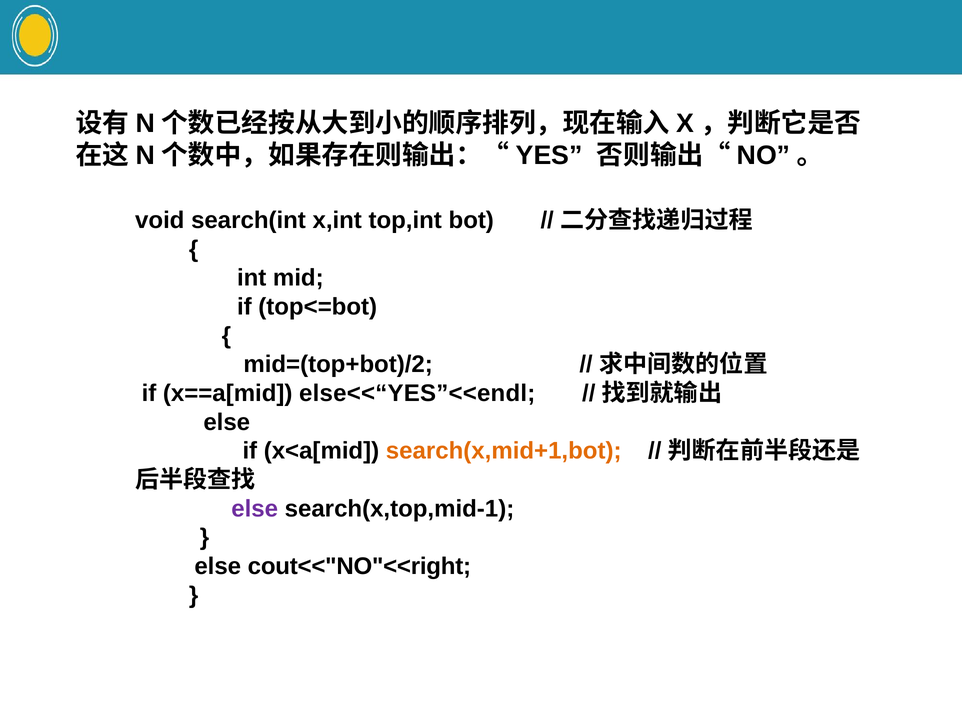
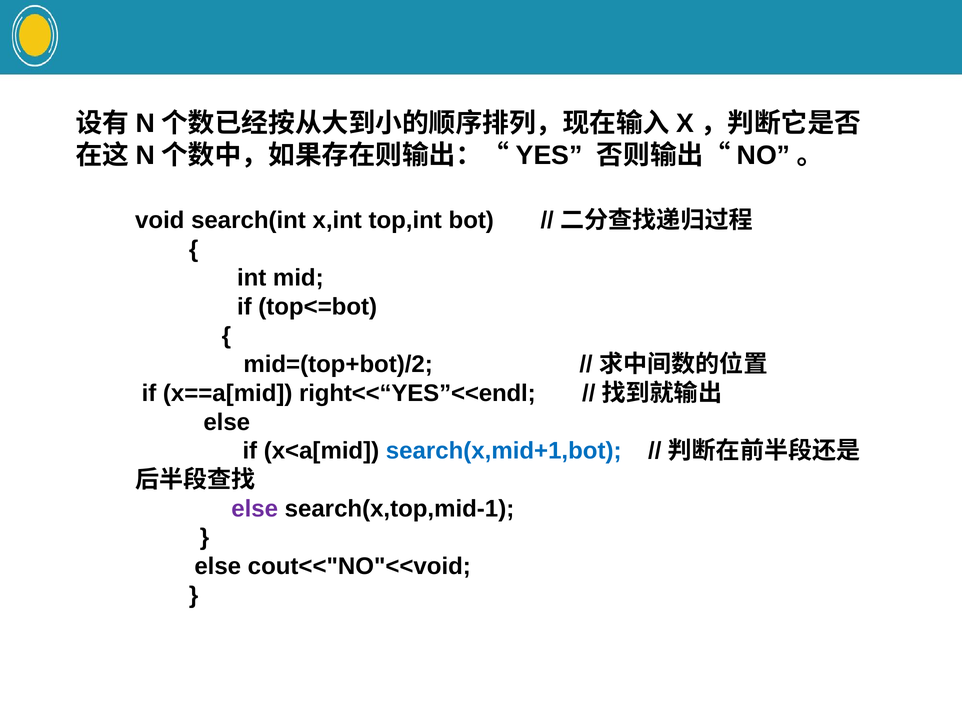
else<<“YES”<<endl: else<<“YES”<<endl -> right<<“YES”<<endl (417, 394)
search(x,mid+1,bot colour: orange -> blue (504, 451)
cout<<"NO"<<right: cout<<"NO"<<right -> cout<<"NO"<<void (359, 567)
